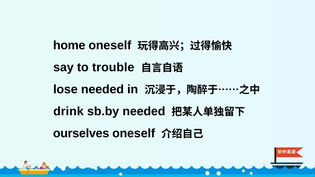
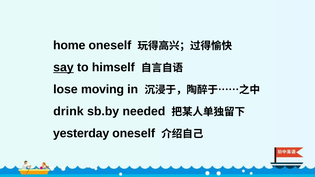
say underline: none -> present (63, 67)
trouble: trouble -> himself (113, 67)
lose needed: needed -> moving (103, 89)
ourselves: ourselves -> yesterday (81, 134)
